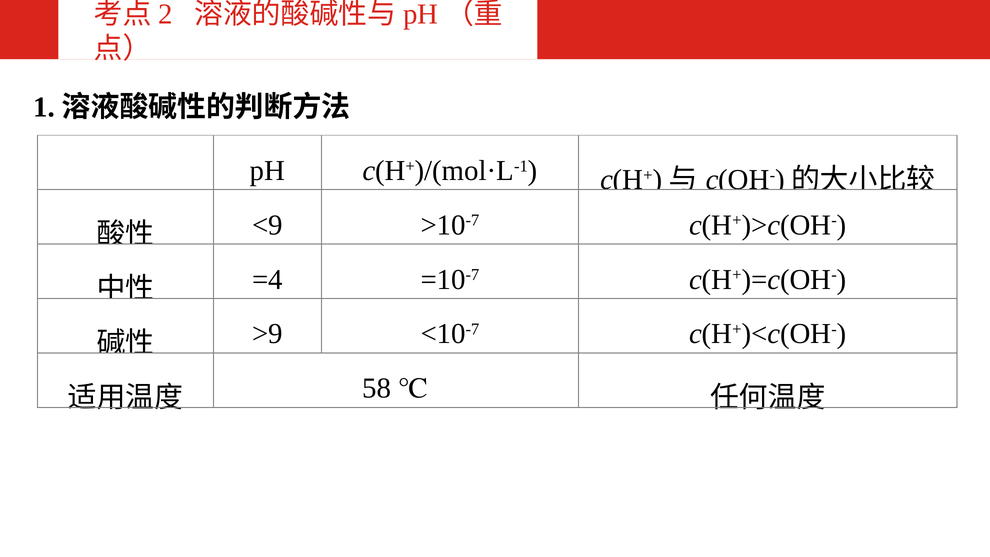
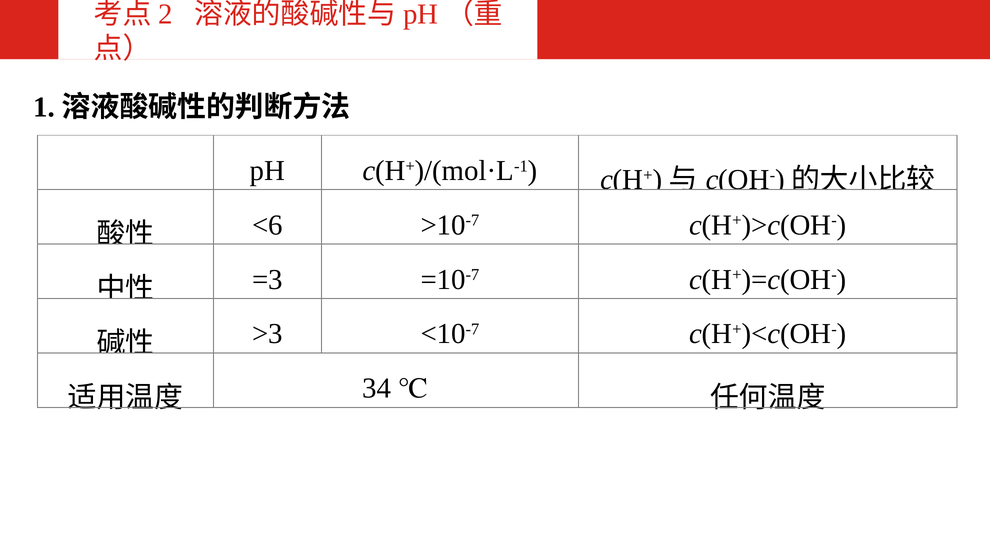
<9: <9 -> <6 (267, 225)
=4: =4 -> =3 (267, 279)
>9: >9 -> >3 (267, 334)
58: 58 -> 34 (377, 388)
